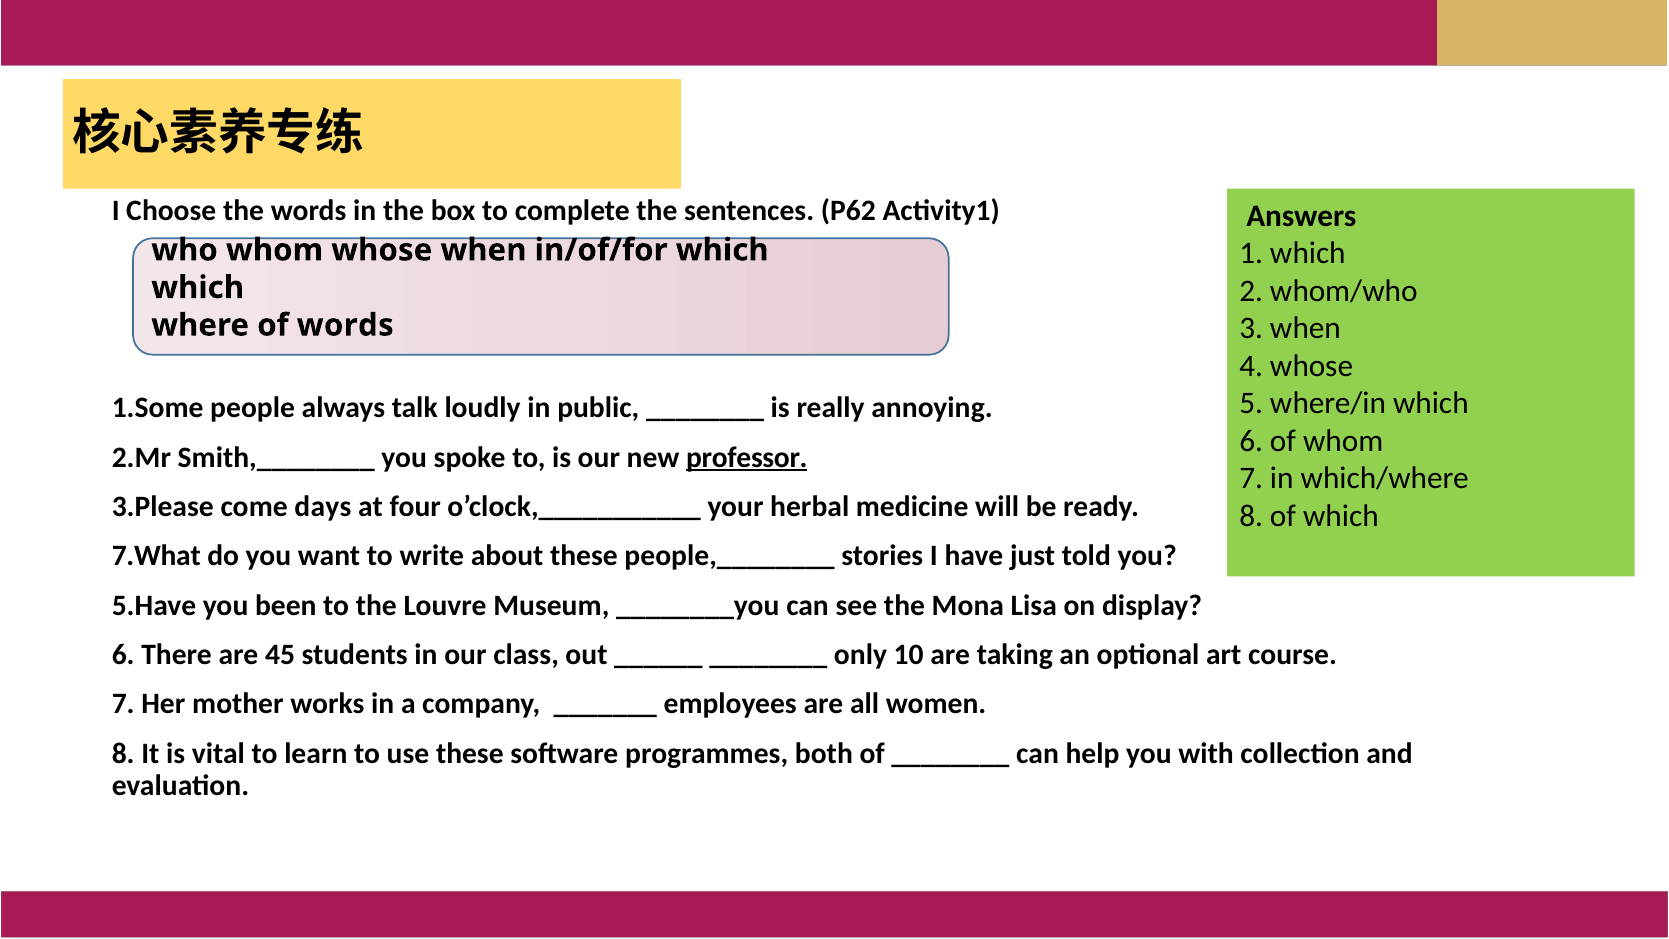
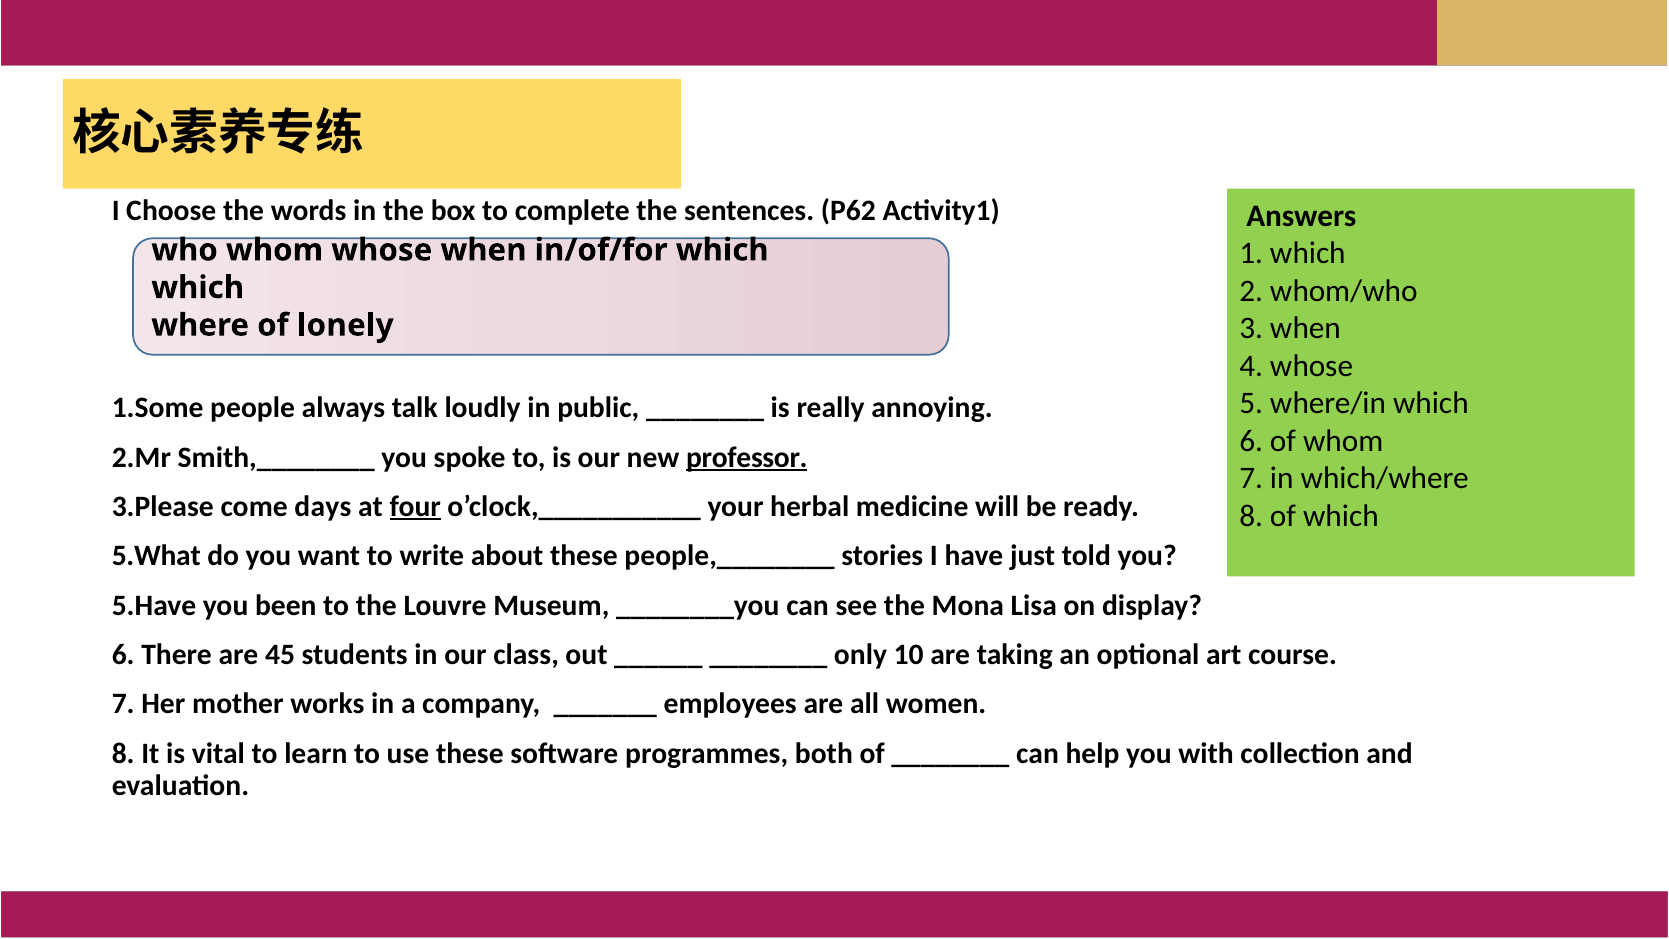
of words: words -> lonely (345, 325)
four underline: none -> present (415, 507)
7.What: 7.What -> 5.What (156, 556)
